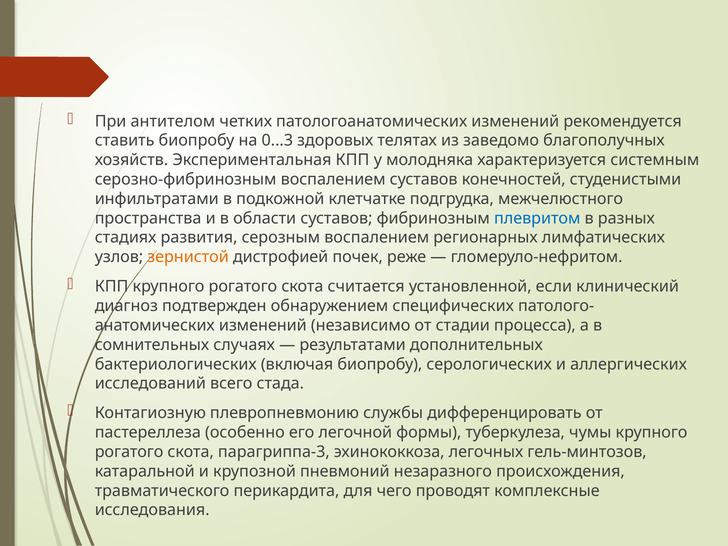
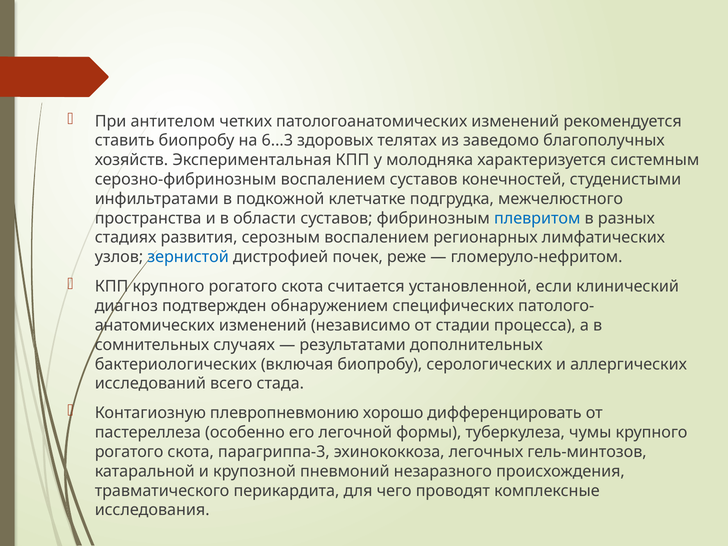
0...3: 0...3 -> 6...3 (277, 141)
зернистой colour: orange -> blue (188, 257)
службы: службы -> хорошо (393, 413)
